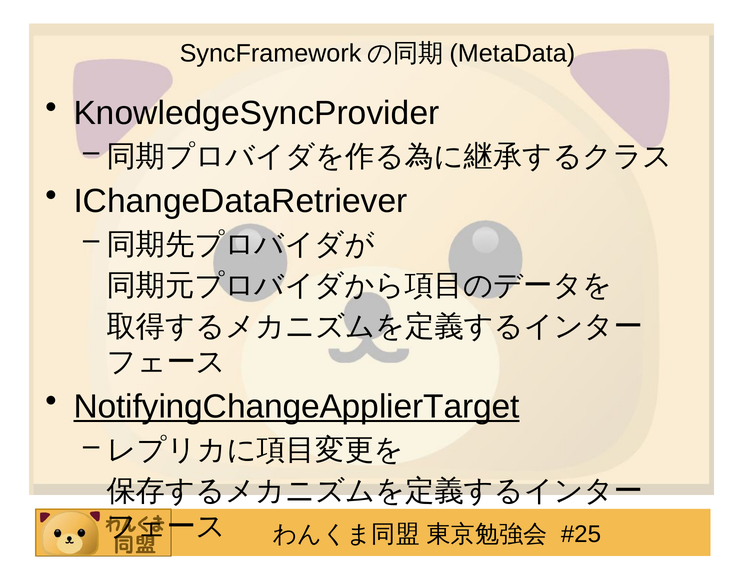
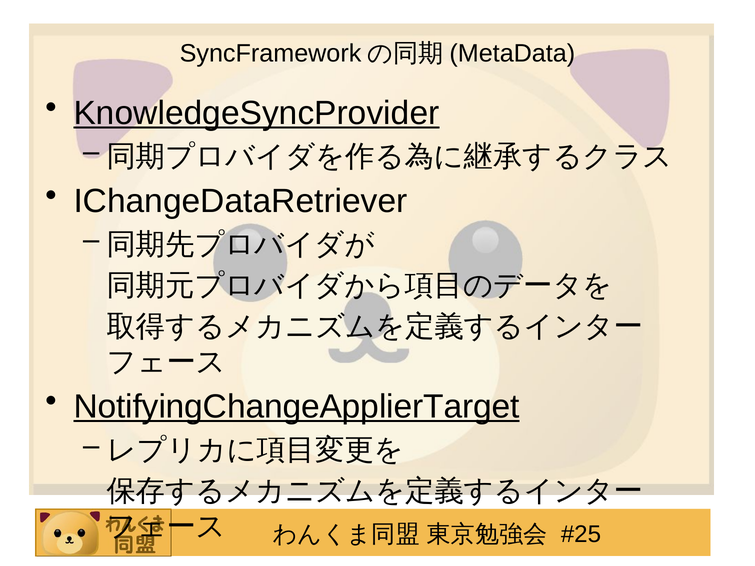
KnowledgeSyncProvider underline: none -> present (256, 113)
